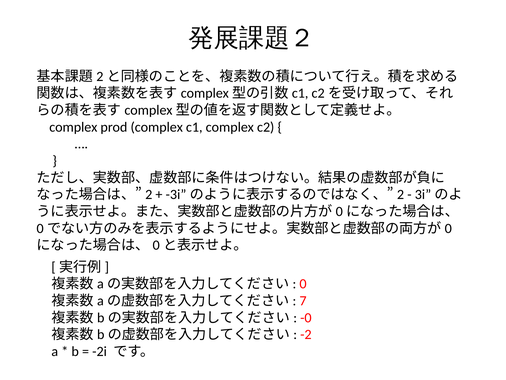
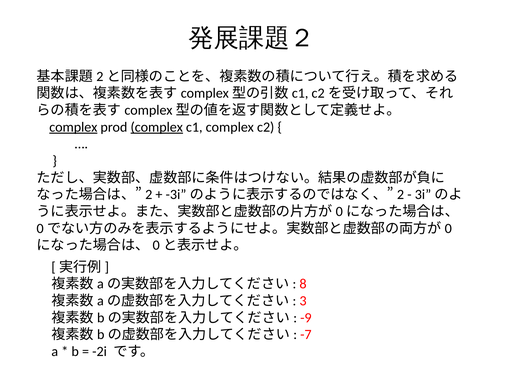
complex underline: none -> present (73, 127)
complex underline: none -> present (157, 127)
0: 0 -> 8 (303, 284)
7: 7 -> 3 (303, 300)
-0: -0 -> -9 (306, 317)
-2: -2 -> -7 (306, 334)
